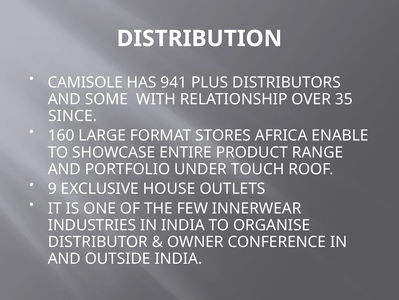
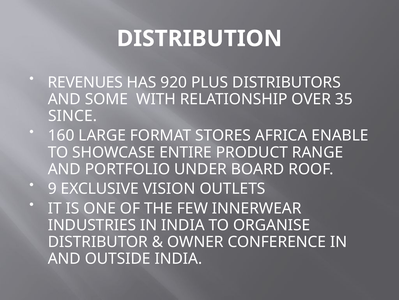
CAMISOLE: CAMISOLE -> REVENUES (85, 82)
941: 941 -> 920 (174, 82)
TOUCH: TOUCH -> BOARD (258, 169)
HOUSE: HOUSE -> VISION (169, 188)
